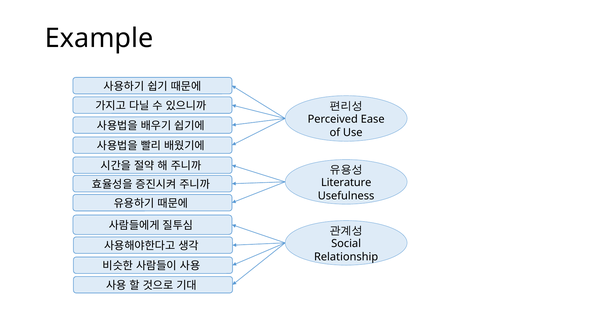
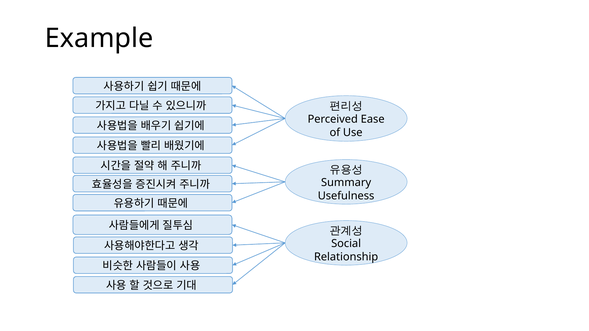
Literature: Literature -> Summary (346, 183)
